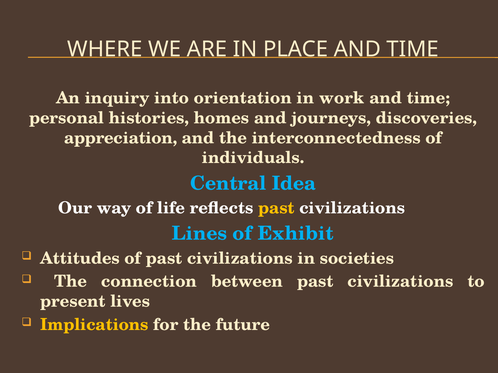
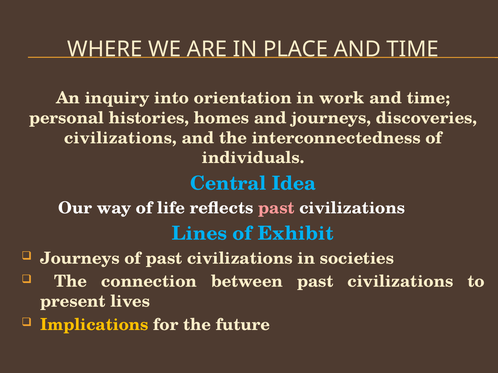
appreciation: appreciation -> civilizations (121, 138)
past colour: yellow -> pink (276, 208)
Attitudes: Attitudes -> Journeys (80, 259)
